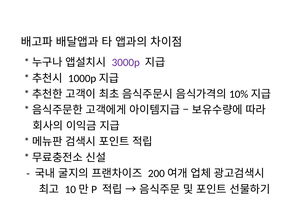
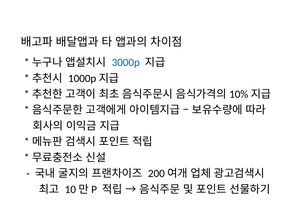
3000p colour: purple -> blue (126, 62)
